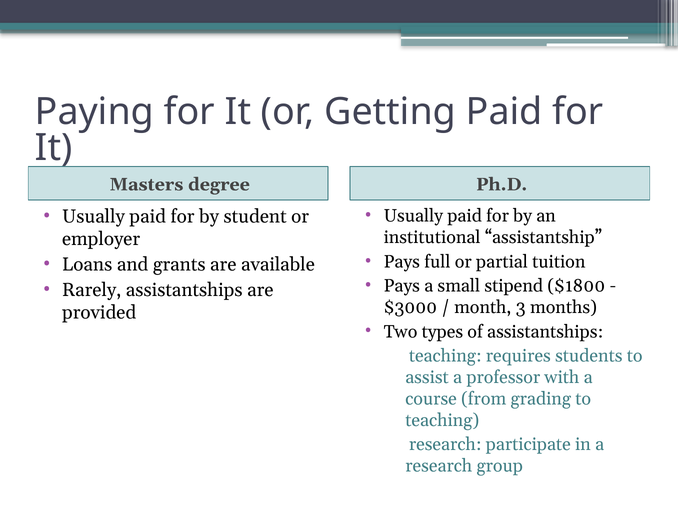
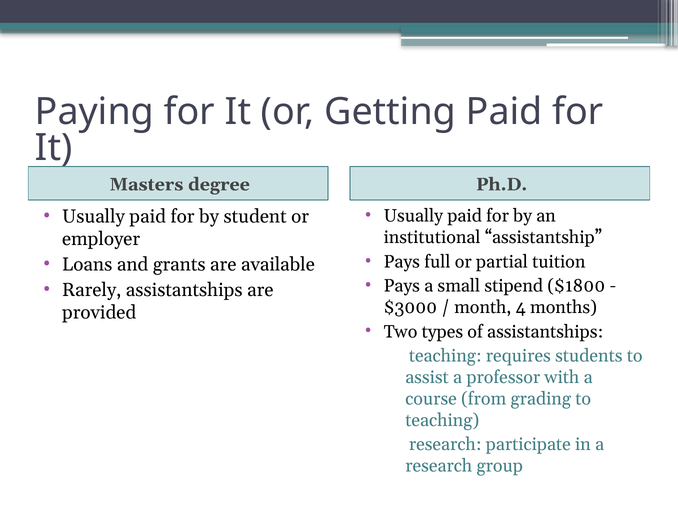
3: 3 -> 4 (521, 308)
